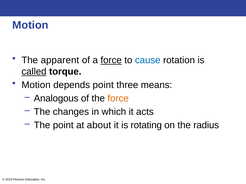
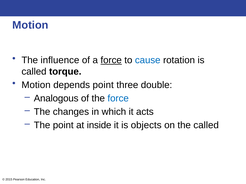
apparent: apparent -> influence (60, 60)
called underline: present -> none (34, 72)
means: means -> double (157, 85)
force colour: orange -> blue (118, 99)
about: about -> inside (99, 125)
rotating: rotating -> objects (146, 125)
the radius: radius -> called (206, 125)
